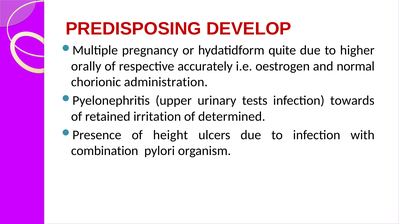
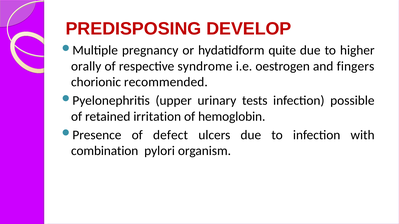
accurately: accurately -> syndrome (205, 66)
normal: normal -> fingers (355, 66)
administration: administration -> recommended (166, 82)
towards: towards -> possible (352, 101)
determined: determined -> hemoglobin (232, 117)
height: height -> defect (171, 135)
